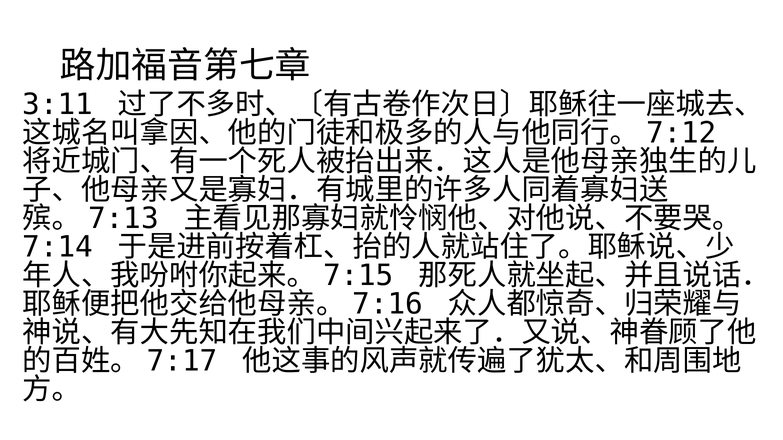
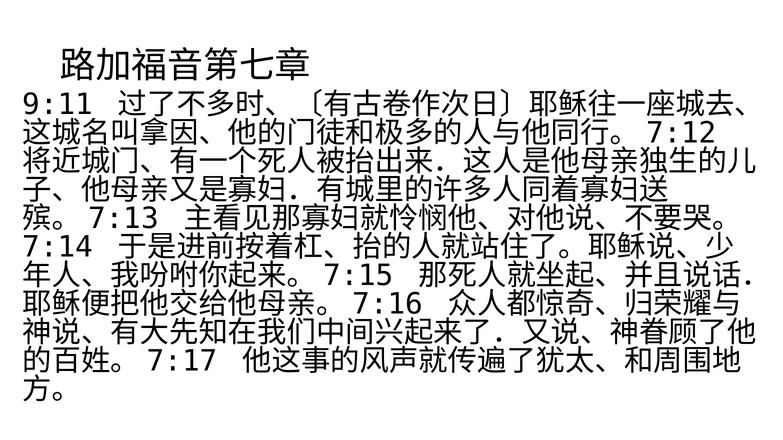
3:11: 3:11 -> 9:11 (58, 105)
